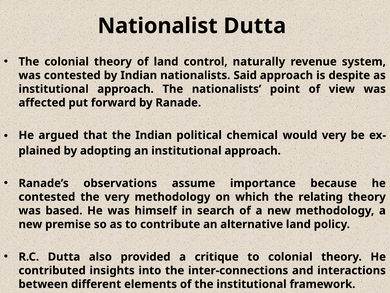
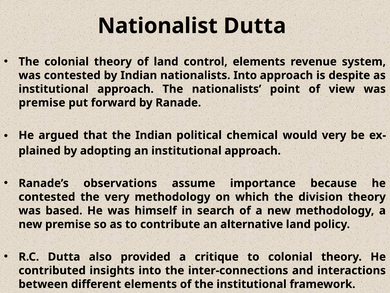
control naturally: naturally -> elements (259, 62)
nationalists Said: Said -> Into (245, 75)
affected: affected -> premise (42, 103)
relating: relating -> division (321, 197)
